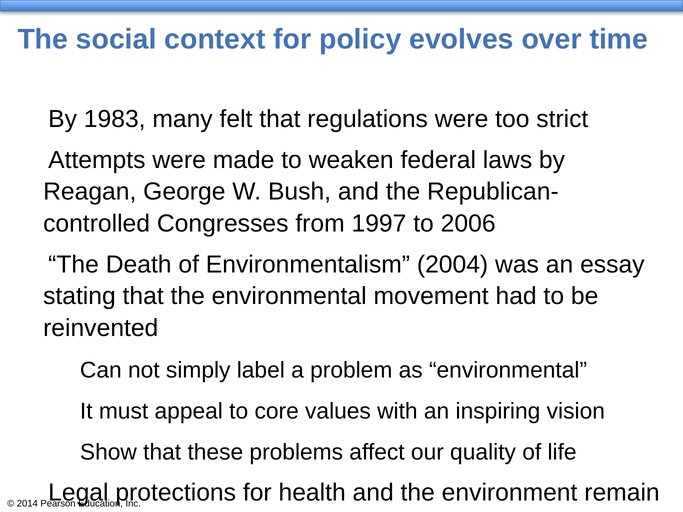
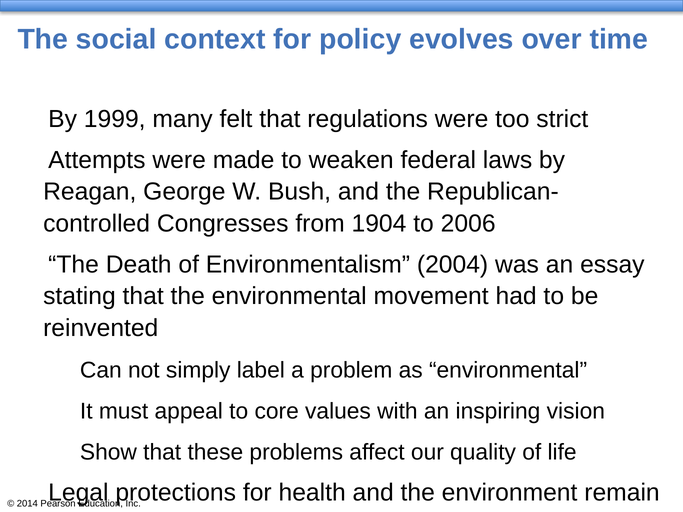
1983: 1983 -> 1999 (115, 119)
1997: 1997 -> 1904 (379, 224)
